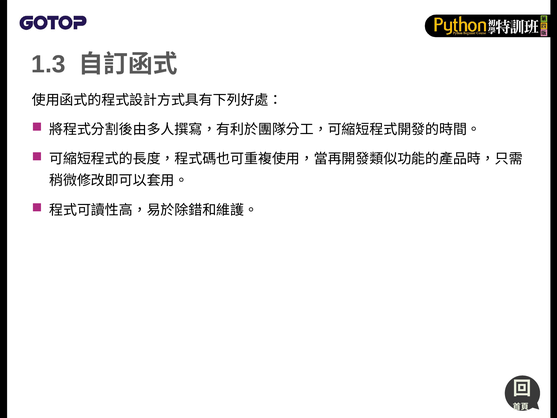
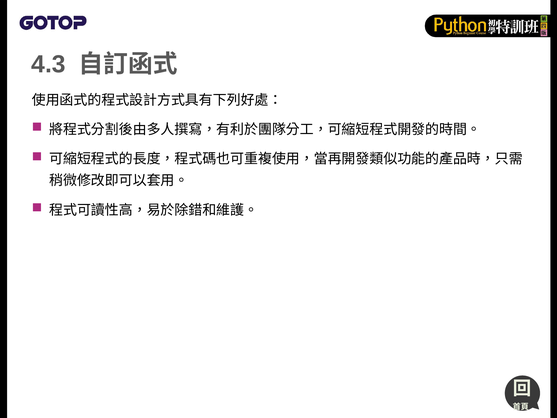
1.3: 1.3 -> 4.3 (48, 64)
